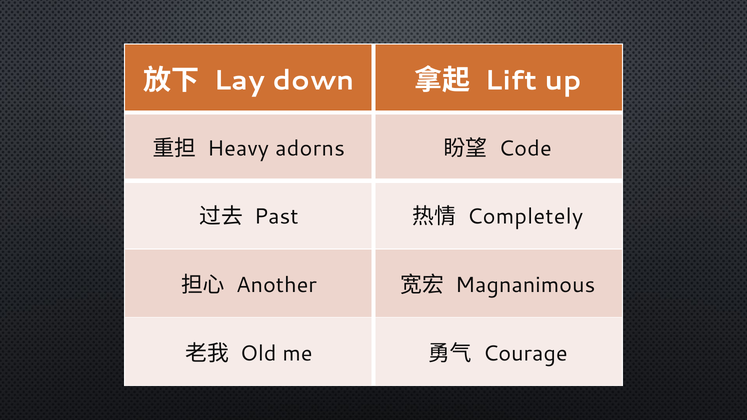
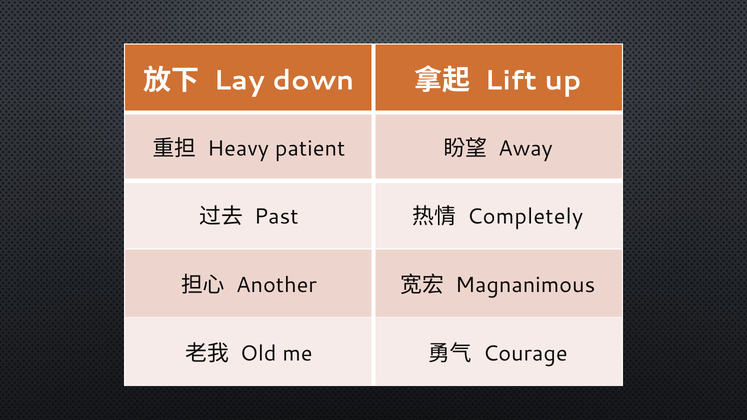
adorns: adorns -> patient (310, 149)
Code: Code -> Away (525, 149)
